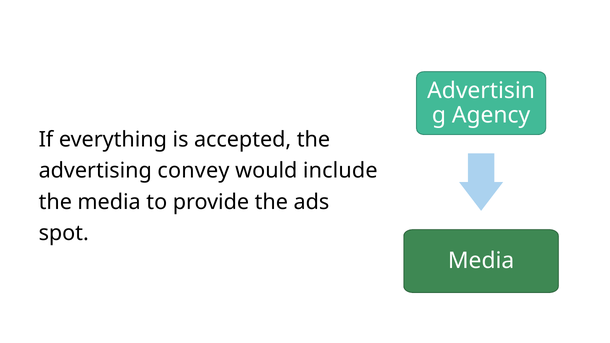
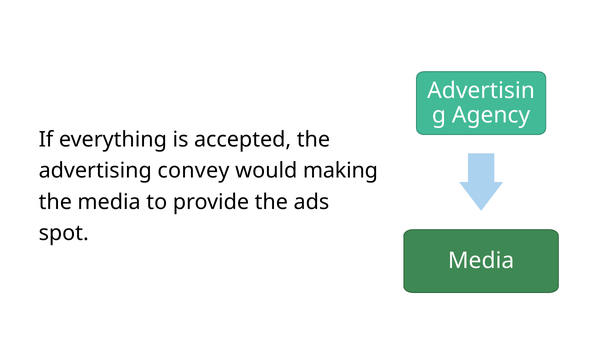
include: include -> making (340, 171)
